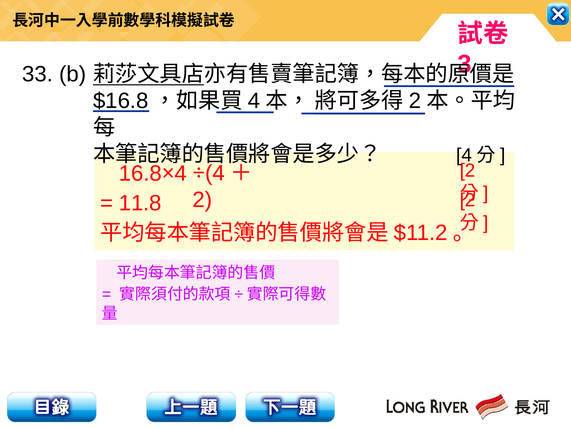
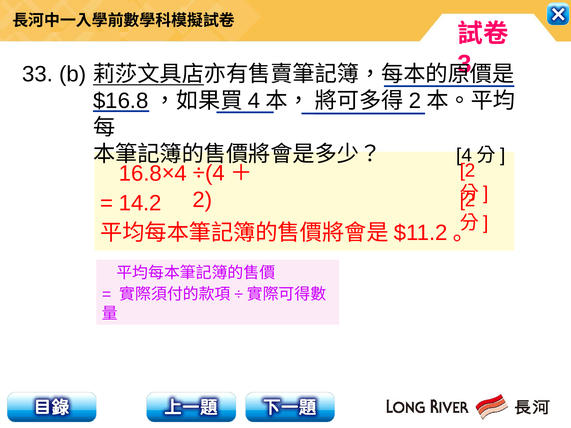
11.8: 11.8 -> 14.2 (140, 203)
